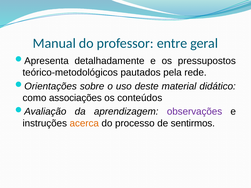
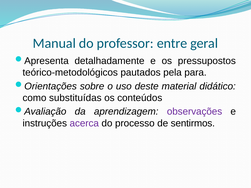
rede: rede -> para (195, 73)
associações: associações -> substituídas (75, 98)
acerca colour: orange -> purple (84, 123)
